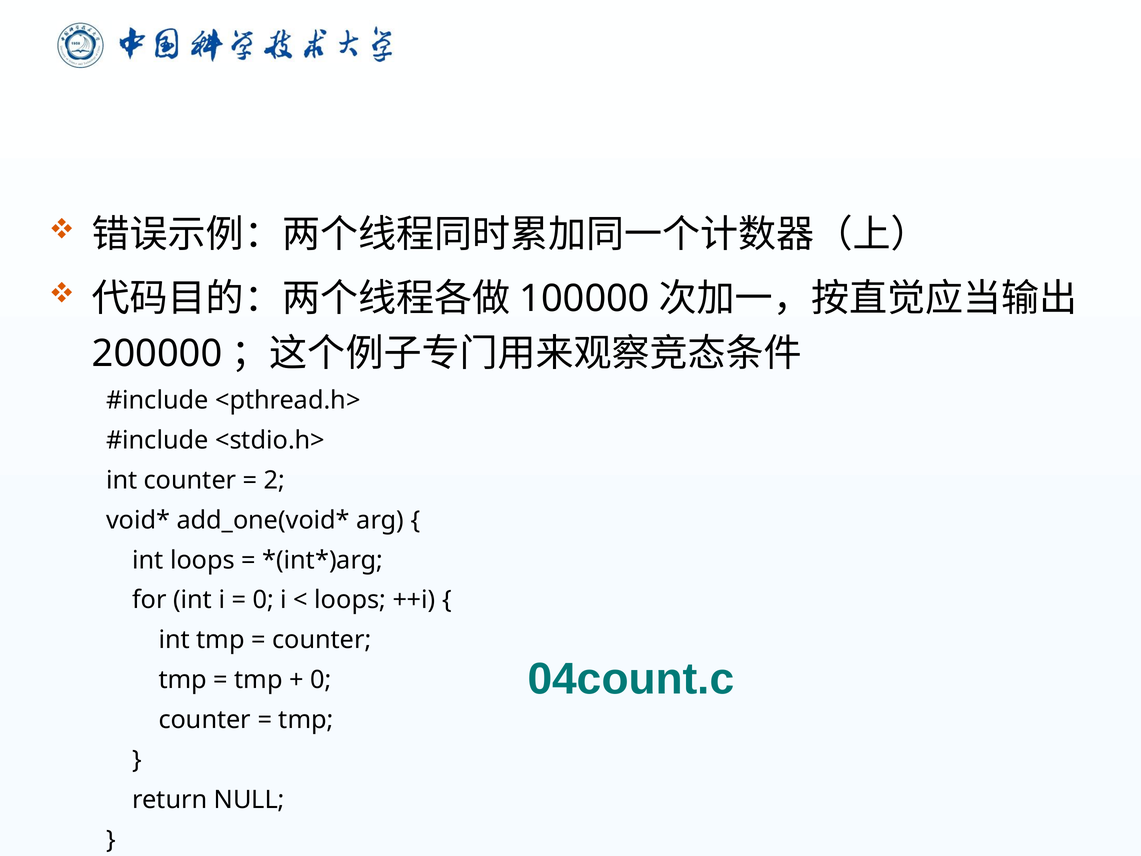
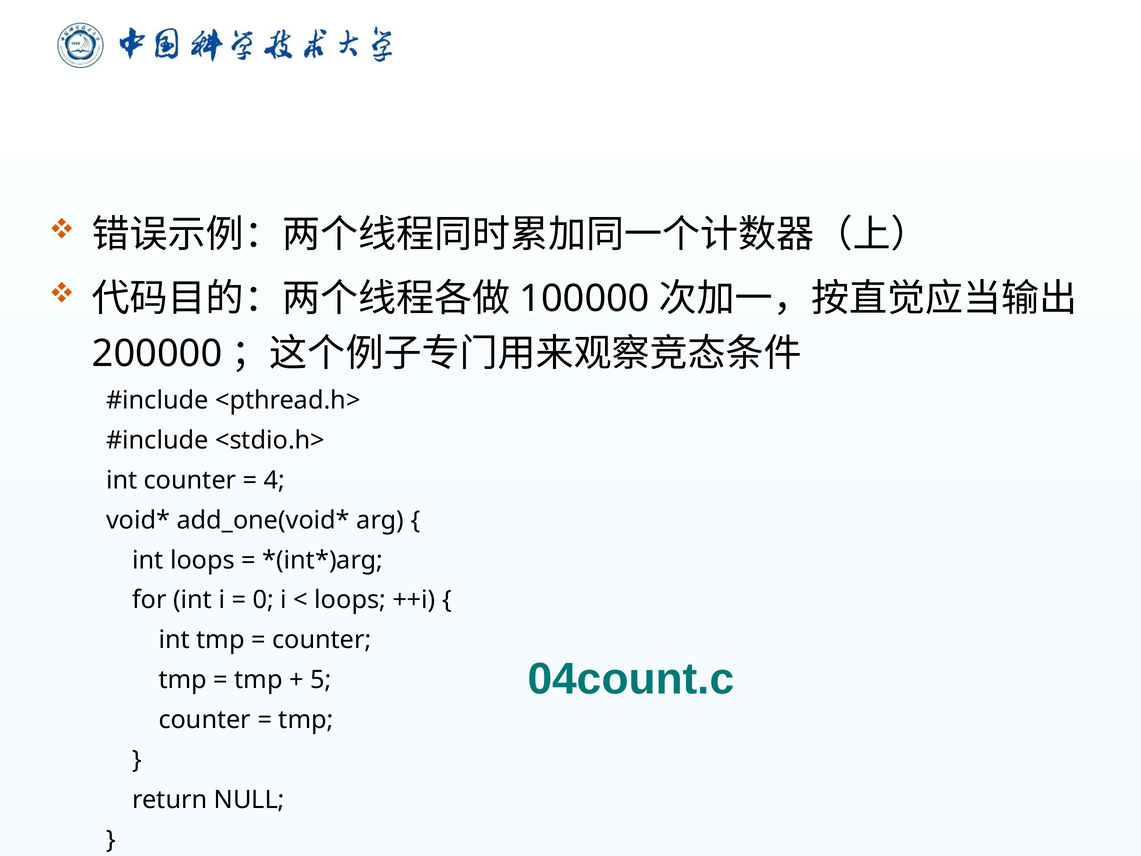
2: 2 -> 4 (274, 480)
0: 0 -> 5 (321, 680)
